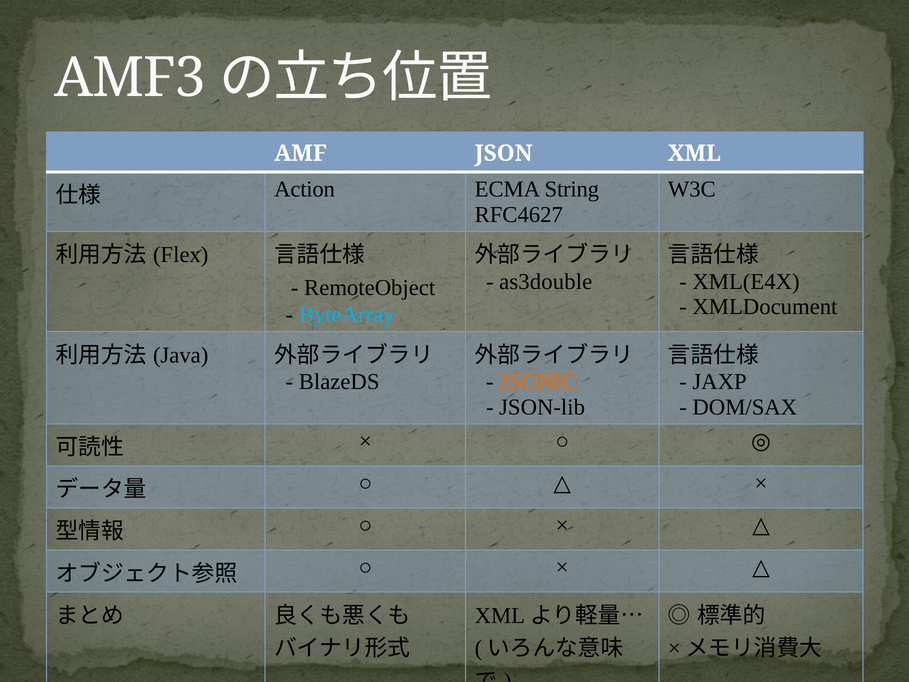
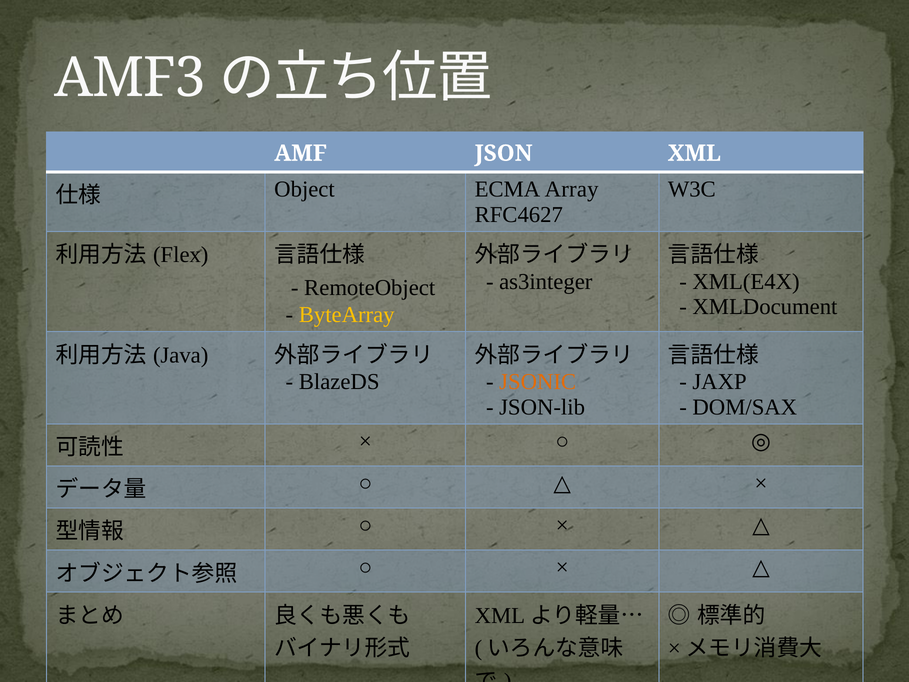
Action: Action -> Object (304, 189)
String: String -> Array (572, 189)
as3double: as3double -> as3integer (546, 282)
ByteArray colour: light blue -> yellow (347, 315)
